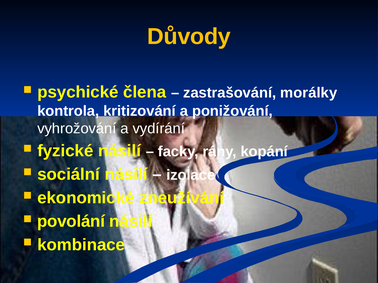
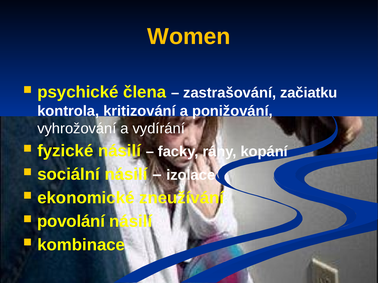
Důvody: Důvody -> Women (189, 37)
morálky: morálky -> začiatku (309, 93)
